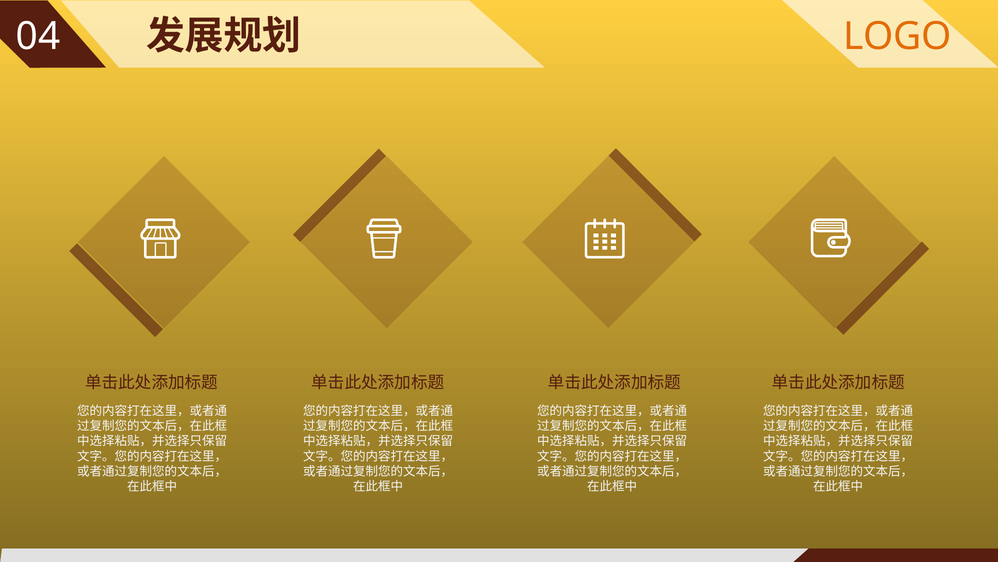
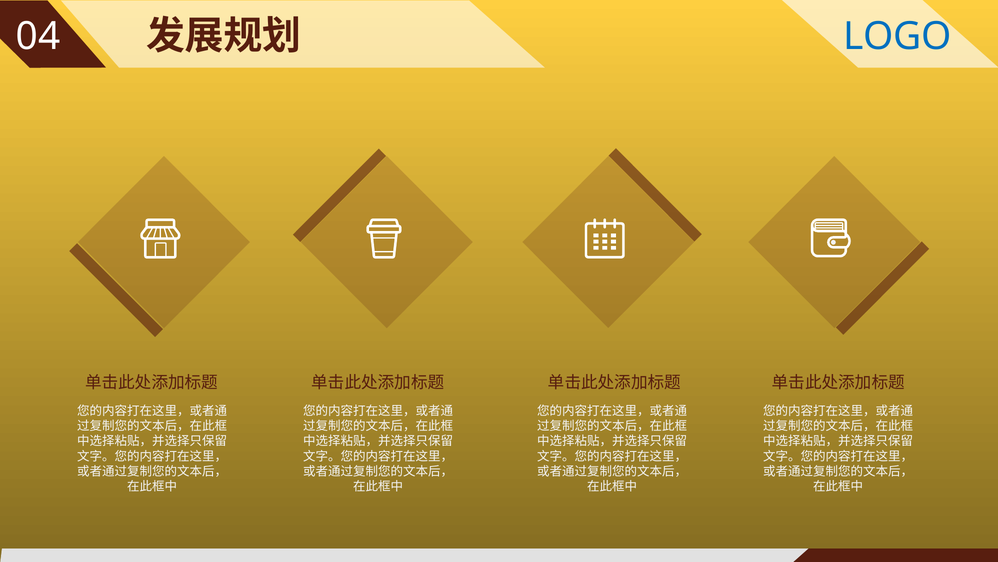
LOGO colour: orange -> blue (897, 37)
